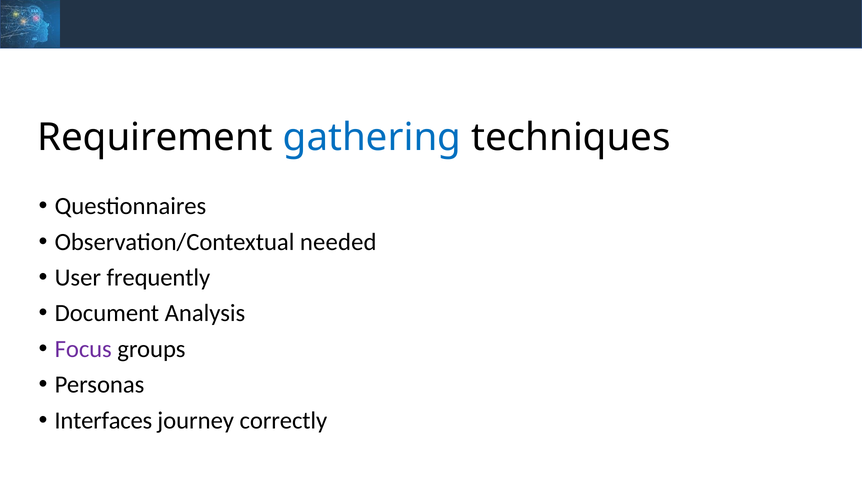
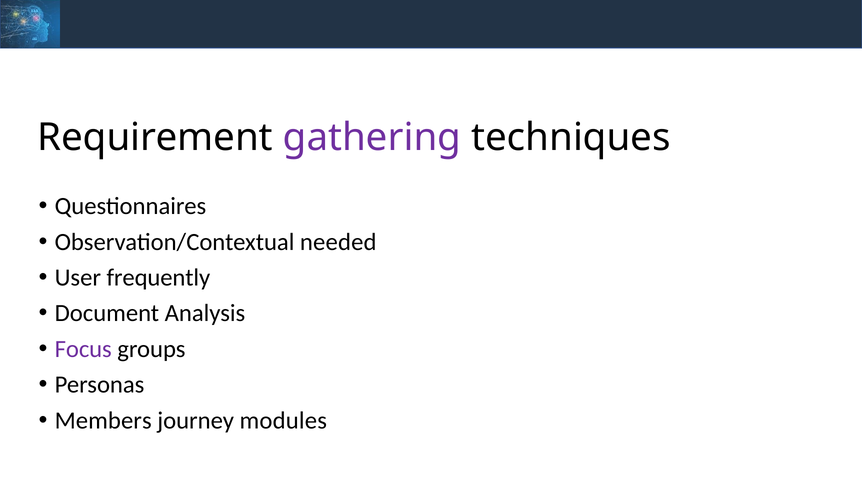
gathering colour: blue -> purple (372, 137)
Interfaces: Interfaces -> Members (103, 420)
correctly: correctly -> modules (283, 420)
